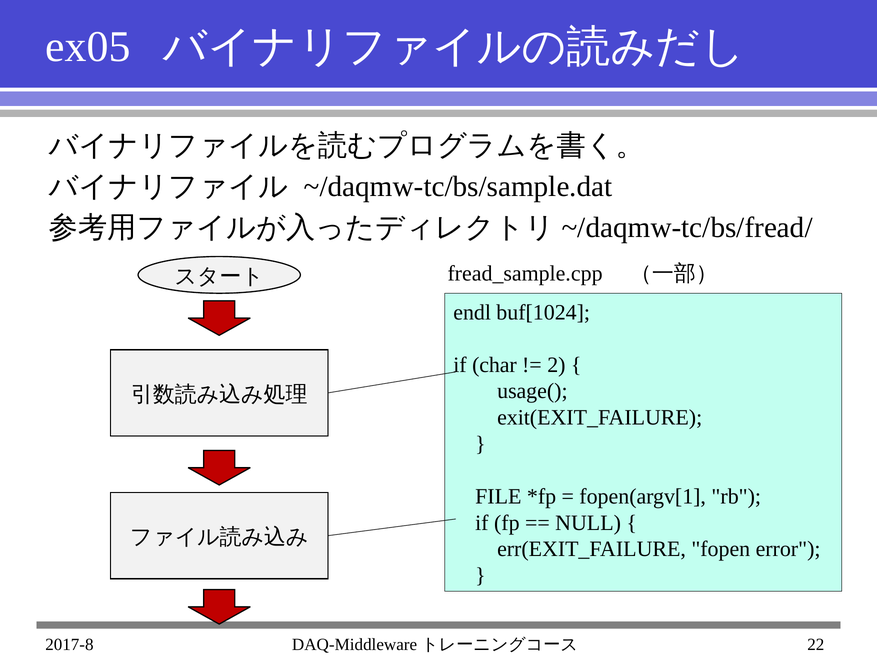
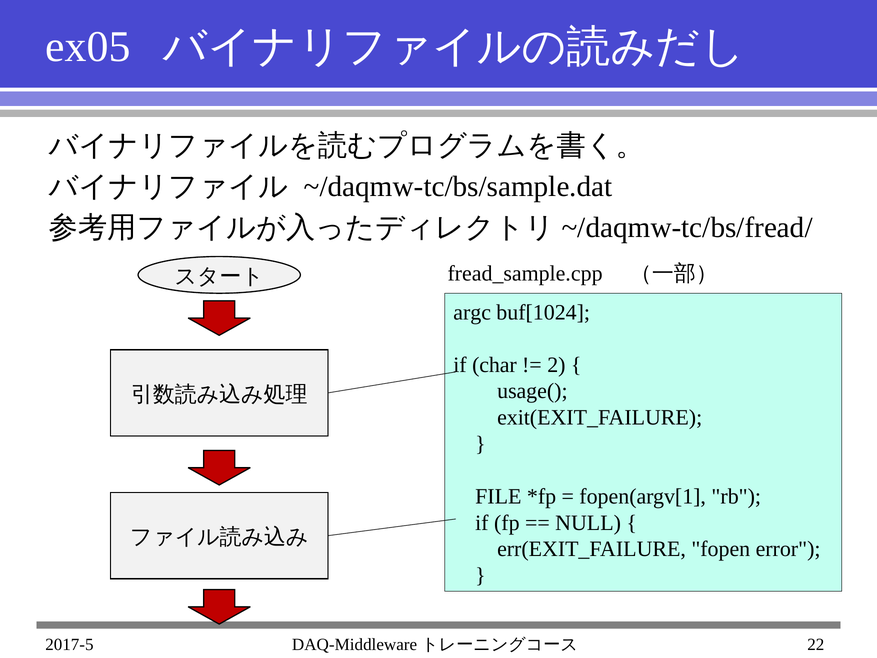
endl: endl -> argc (472, 312)
2017-8: 2017-8 -> 2017-5 (69, 644)
